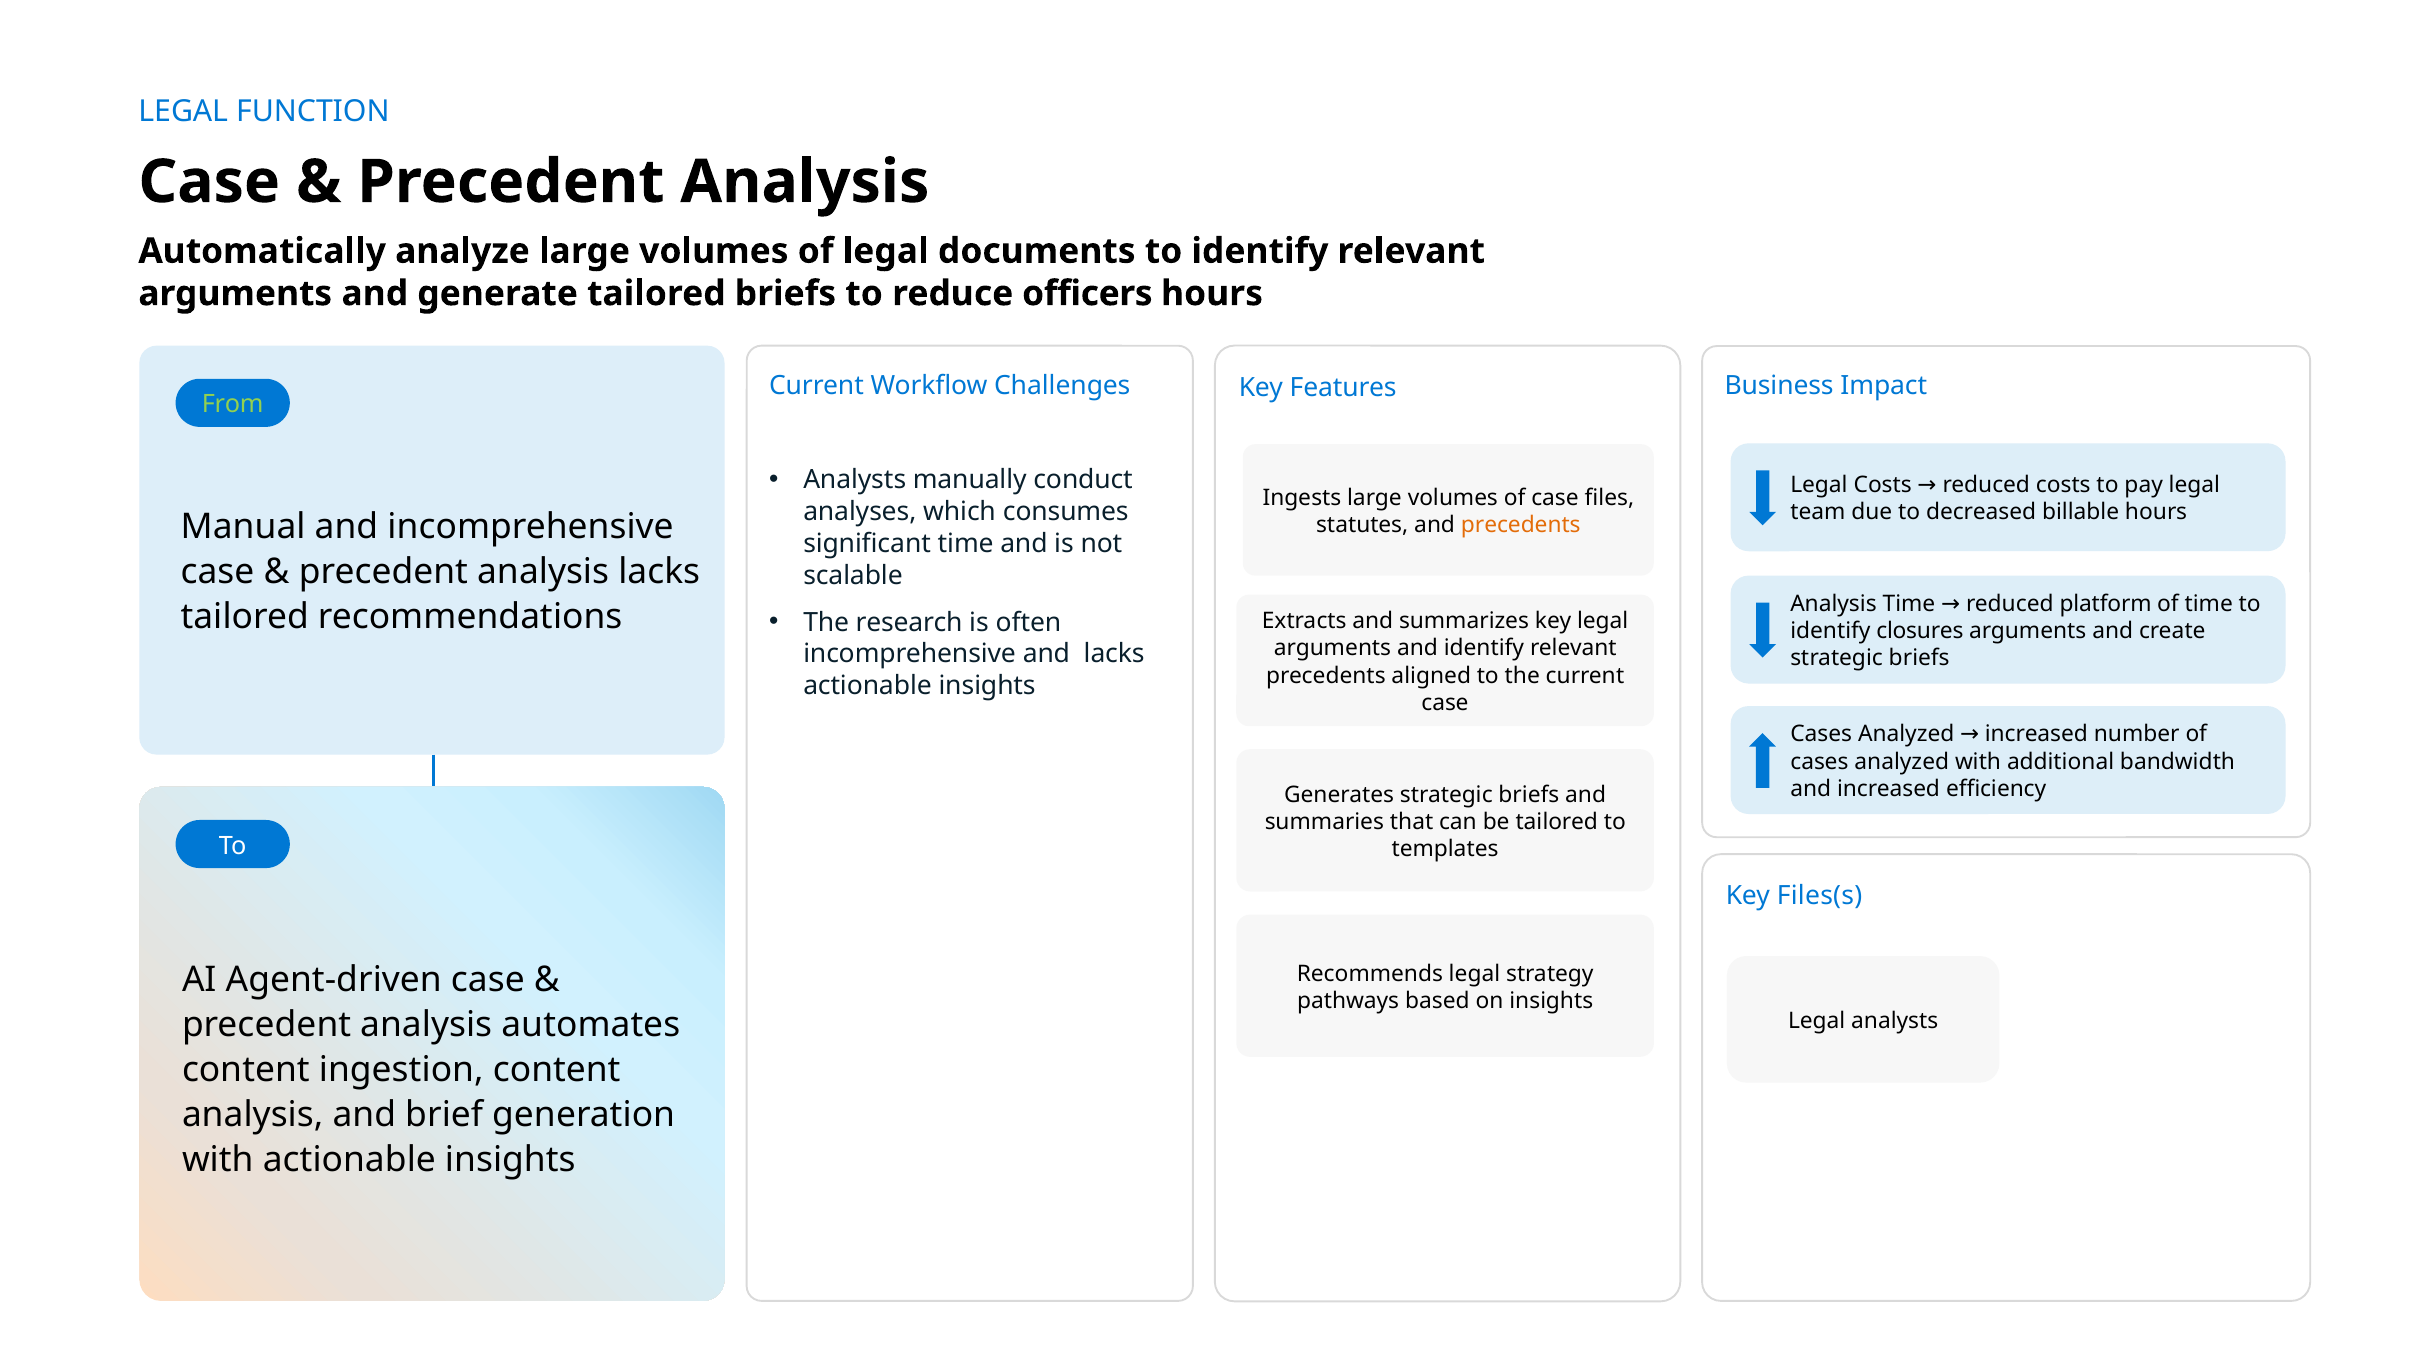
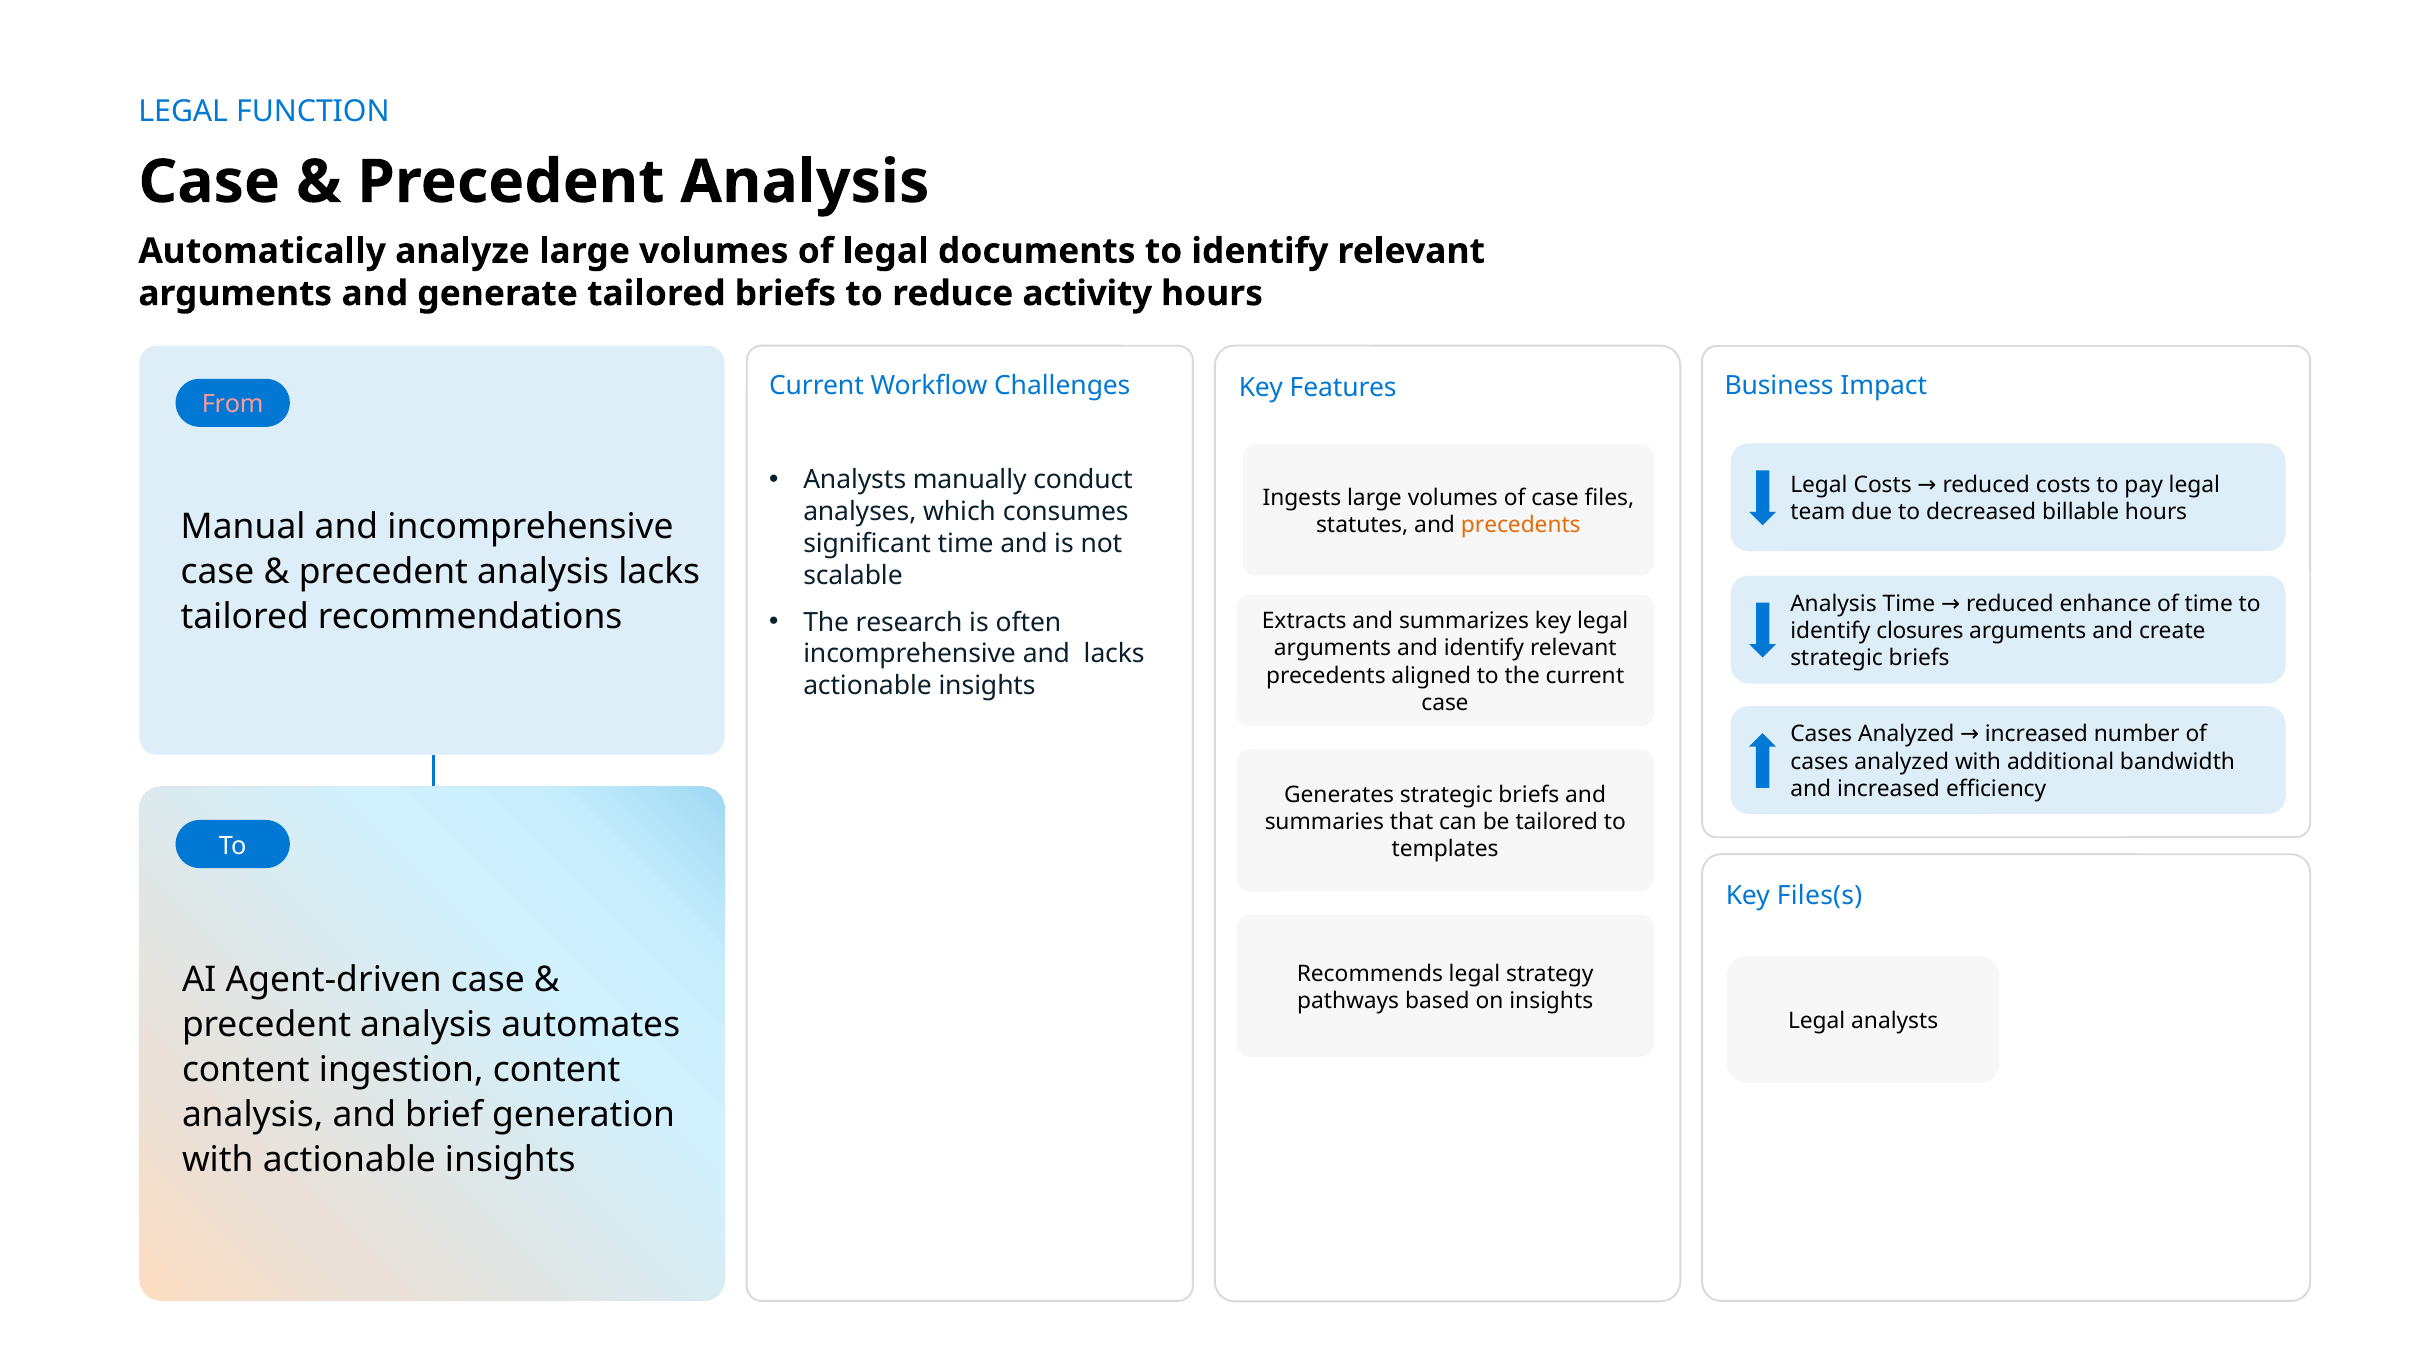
officers: officers -> activity (1087, 294)
From colour: light green -> pink (233, 405)
platform: platform -> enhance (2105, 604)
